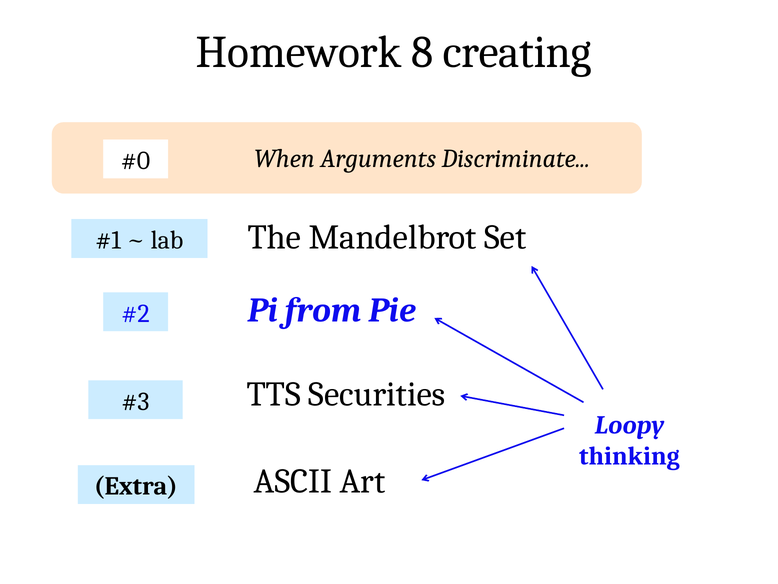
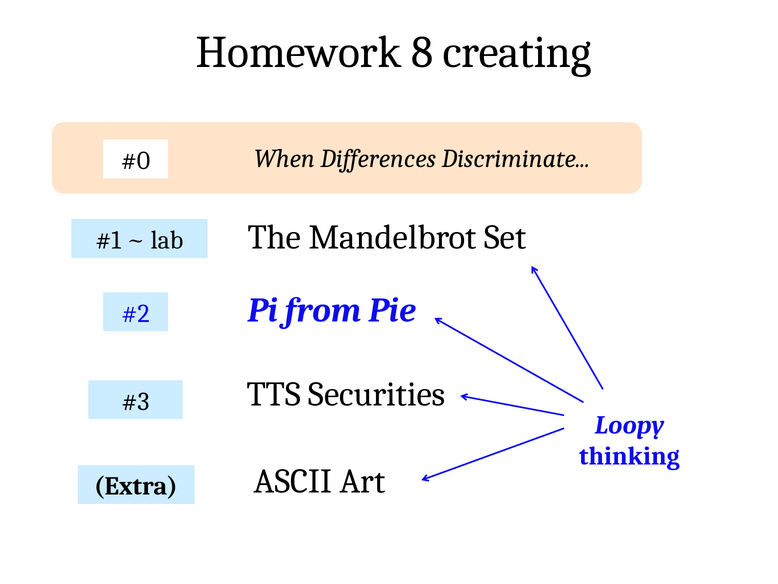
Arguments: Arguments -> Differences (378, 159)
